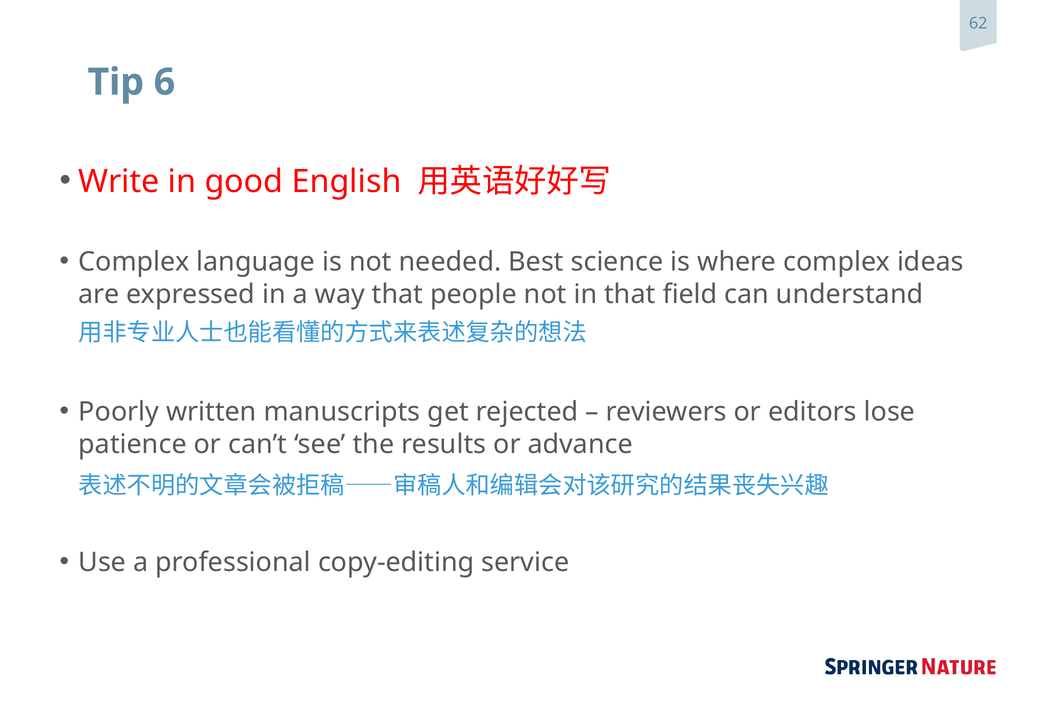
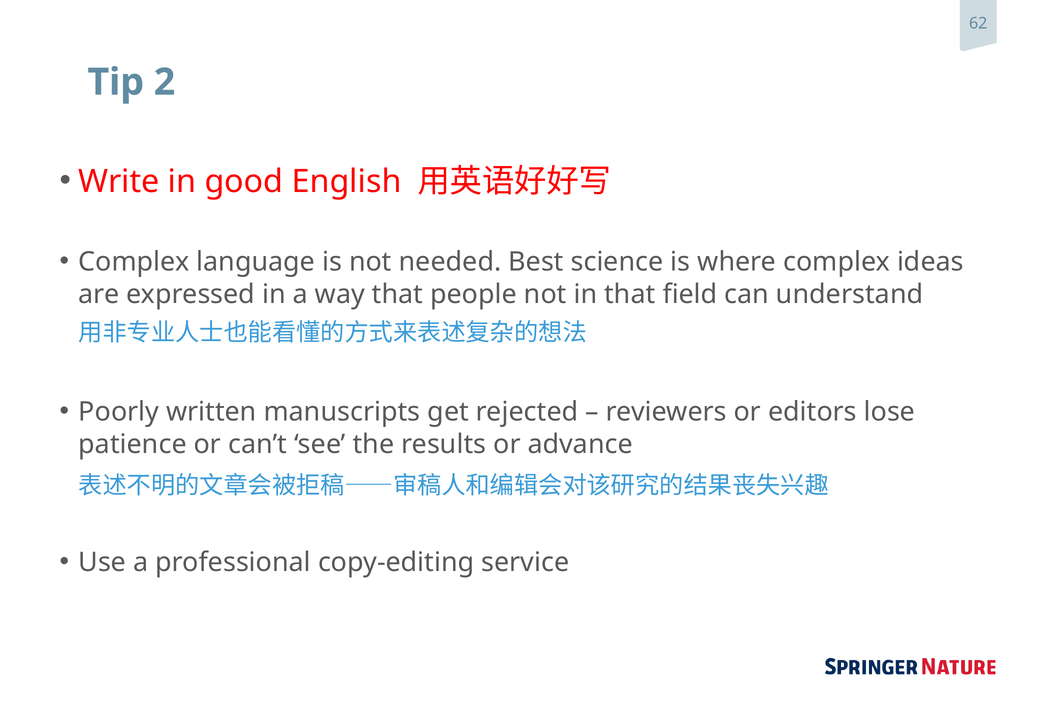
6: 6 -> 2 (165, 82)
